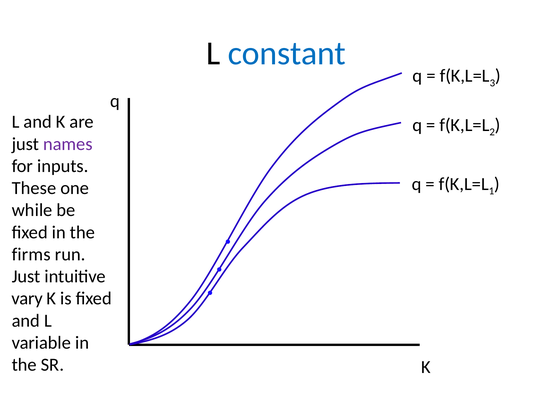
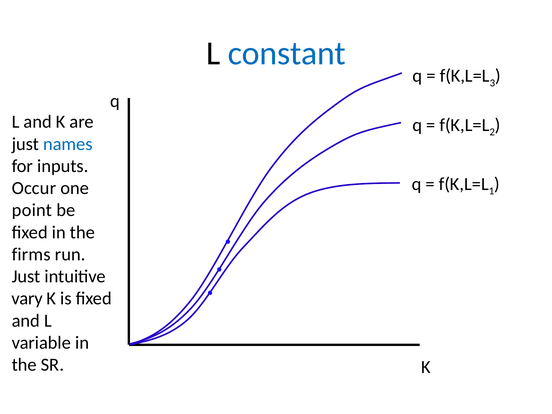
names colour: purple -> blue (68, 144)
These: These -> Occur (34, 188)
while: while -> point (32, 210)
